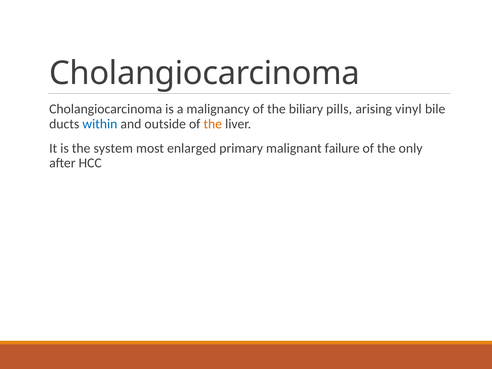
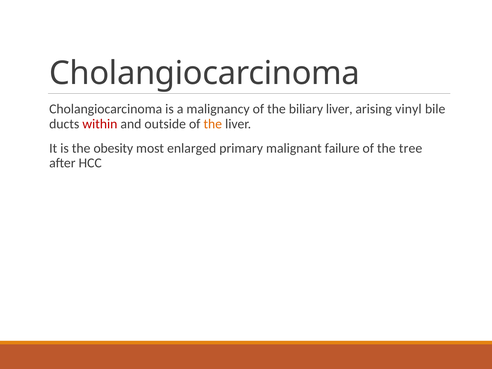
biliary pills: pills -> liver (339, 109)
within colour: blue -> red (100, 124)
system: system -> obesity (113, 148)
only: only -> tree (411, 148)
